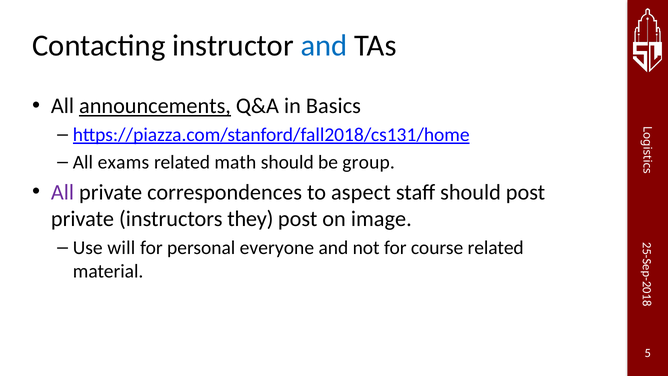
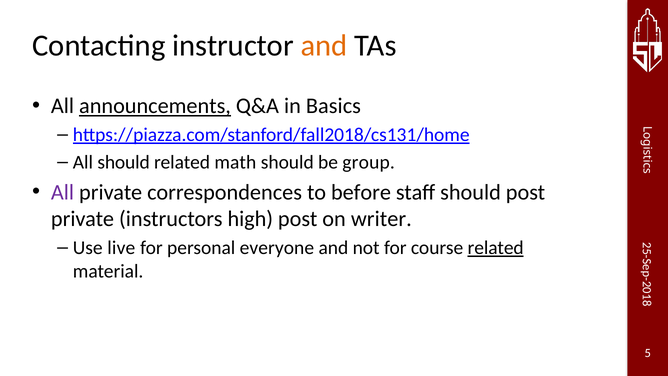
and colour: blue -> orange (324, 46)
All exams: exams -> should (124, 162)
aspect: aspect -> before (361, 192)
they: they -> high (250, 219)
image: image -> writer (381, 219)
will: will -> live (121, 248)
related underline: none -> present (496, 248)
